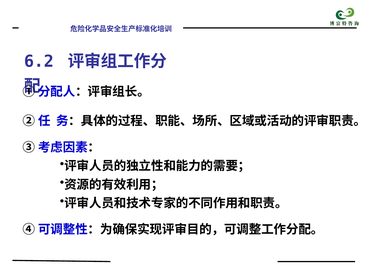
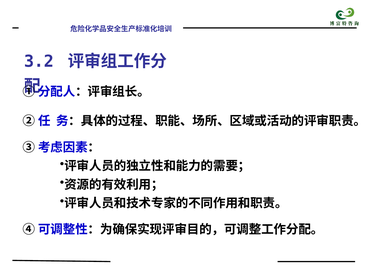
6.2: 6.2 -> 3.2 (39, 61)
